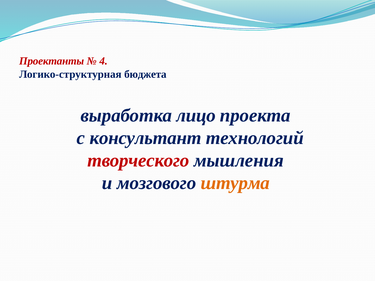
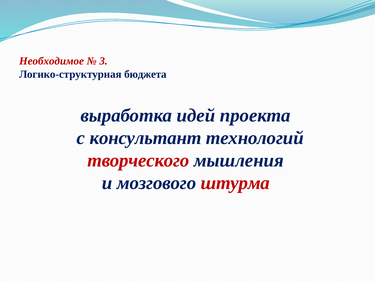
Проектанты: Проектанты -> Необходимое (52, 61)
4: 4 -> 3 (103, 61)
лицо: лицо -> идей (196, 116)
штурма colour: orange -> red (235, 183)
